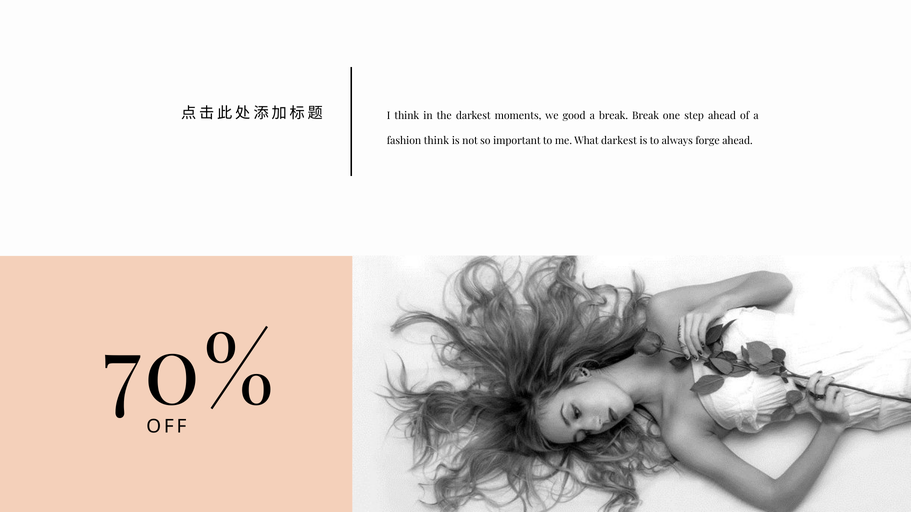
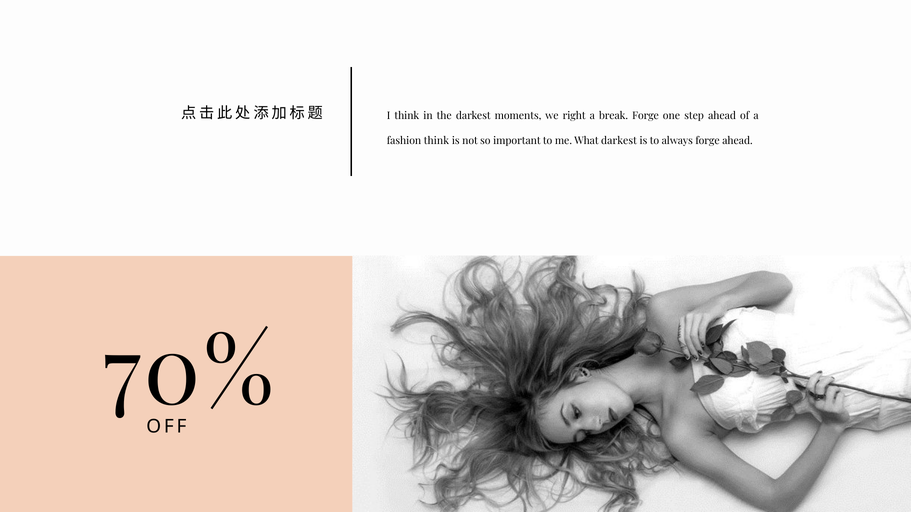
good: good -> right (574, 116)
break Break: Break -> Forge (646, 116)
